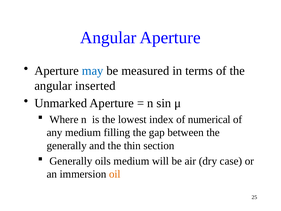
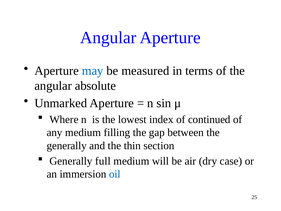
inserted: inserted -> absolute (95, 86)
numerical: numerical -> continued (209, 119)
oils: oils -> full (103, 161)
oil colour: orange -> blue (115, 174)
